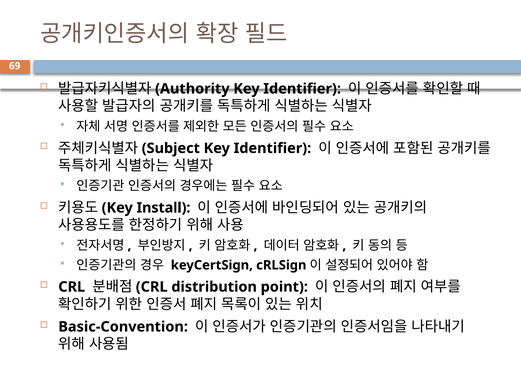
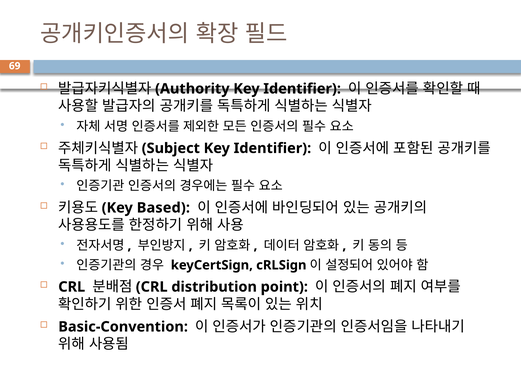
Install: Install -> Based (163, 208)
